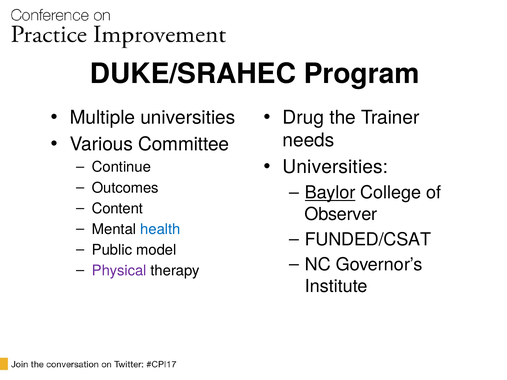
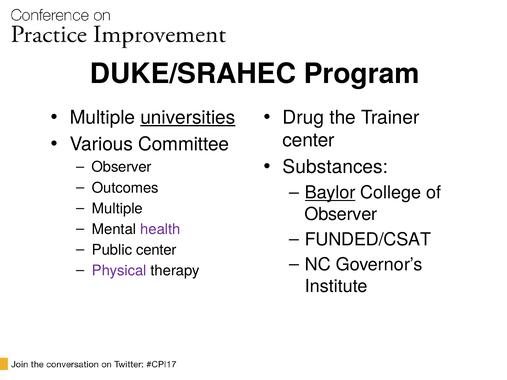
universities underline: none -> present (188, 118)
needs: needs -> center (309, 140)
Universities: Universities -> Substances (335, 167)
Continue: Continue -> Observer (121, 167)
Content: Content -> Multiple (117, 209)
health colour: blue -> purple (160, 229)
Public model: model -> center (156, 250)
